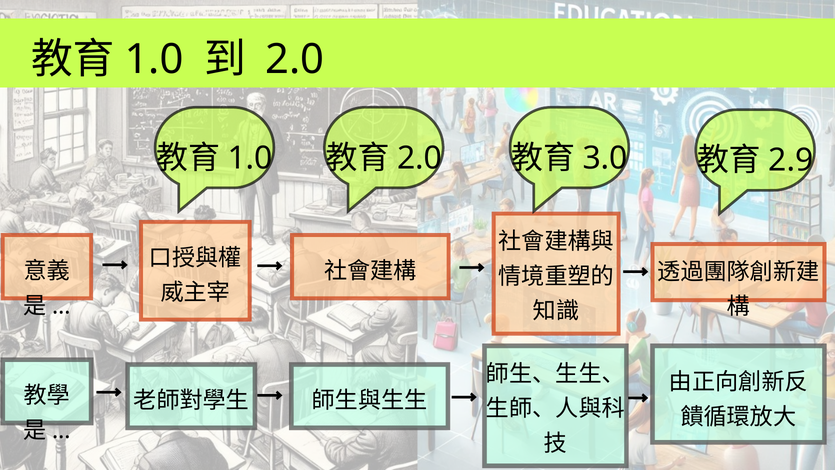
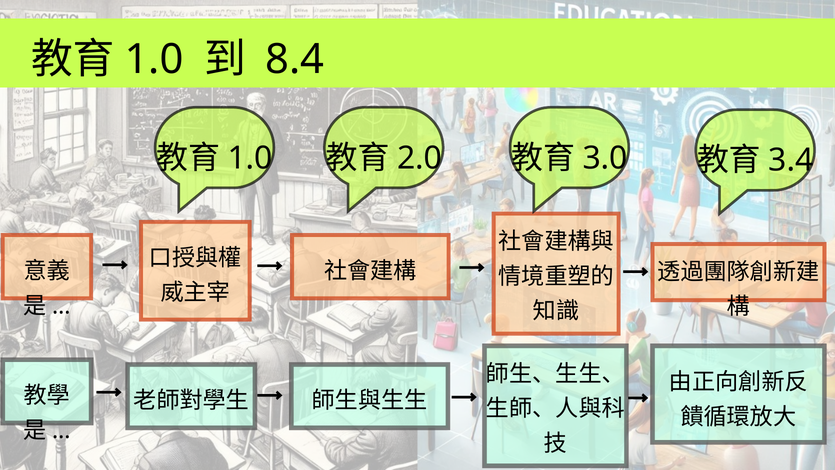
2.0: 2.0 -> 8.4 (295, 60)
2.9: 2.9 -> 3.4 (791, 160)
